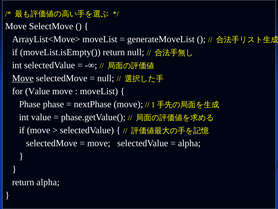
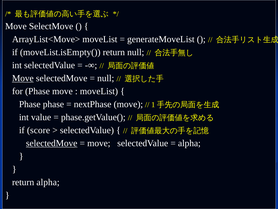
for Value: Value -> Phase (37, 91)
if move: move -> score (38, 130)
selectedMove underline: none -> present (52, 143)
